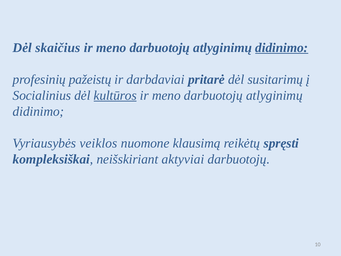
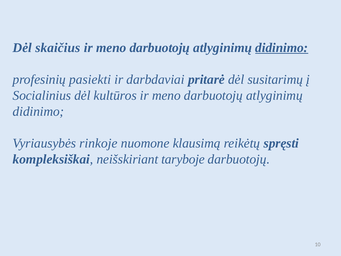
pažeistų: pažeistų -> pasiekti (90, 79)
kultūros underline: present -> none (115, 95)
veiklos: veiklos -> rinkoje (98, 143)
aktyviai: aktyviai -> taryboje (183, 159)
